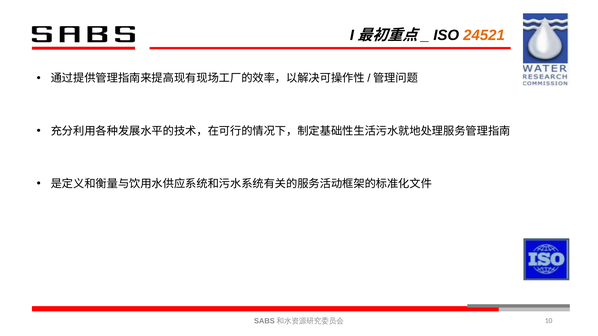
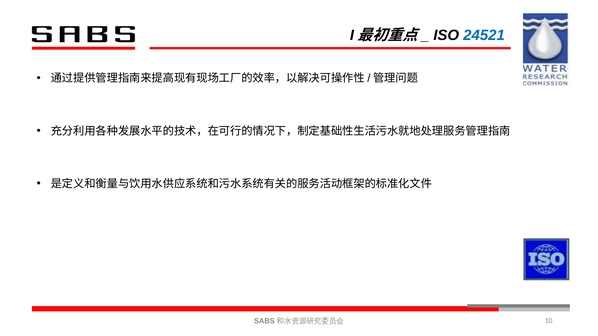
24521 colour: orange -> blue (484, 35)
